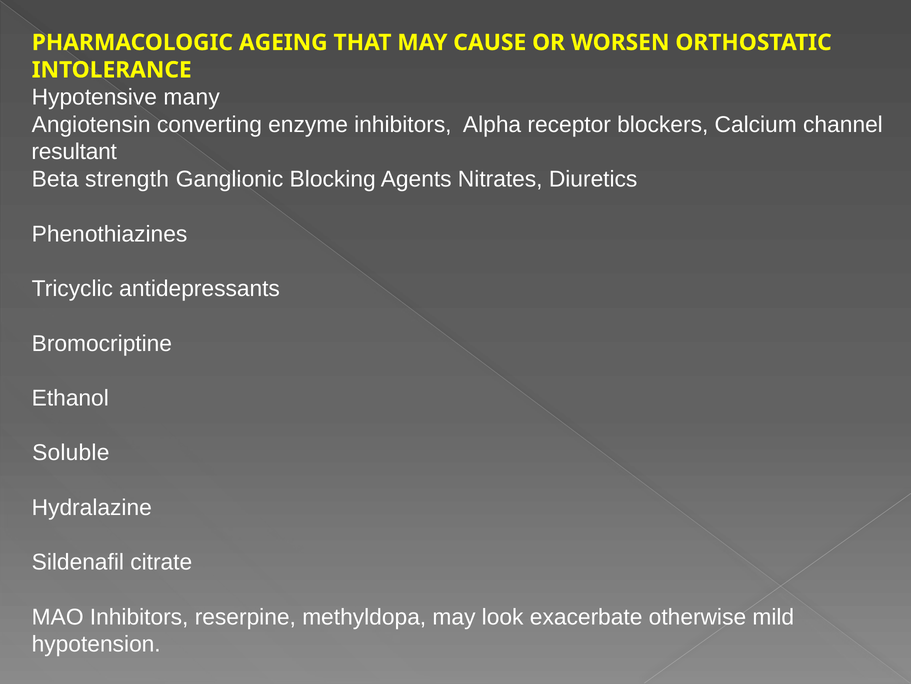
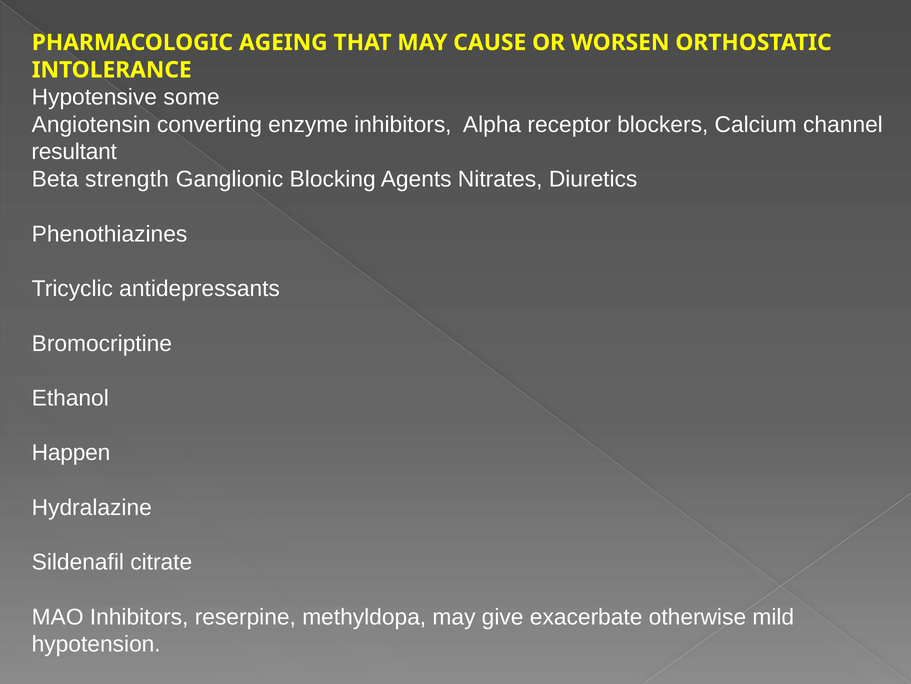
many: many -> some (192, 97)
Soluble: Soluble -> Happen (71, 452)
look: look -> give (503, 616)
